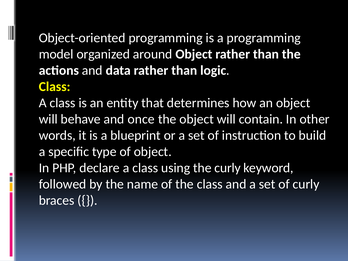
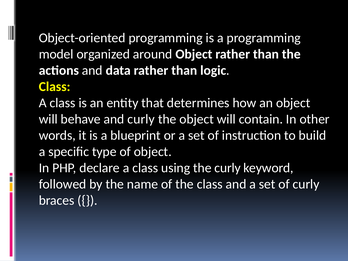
and once: once -> curly (141, 119)
